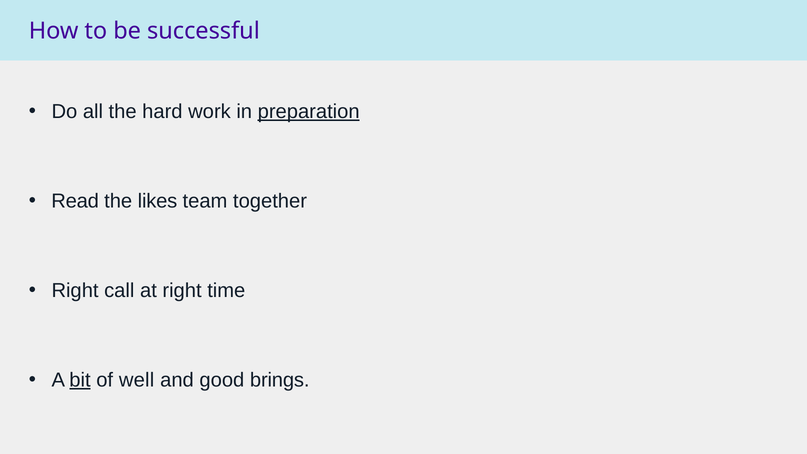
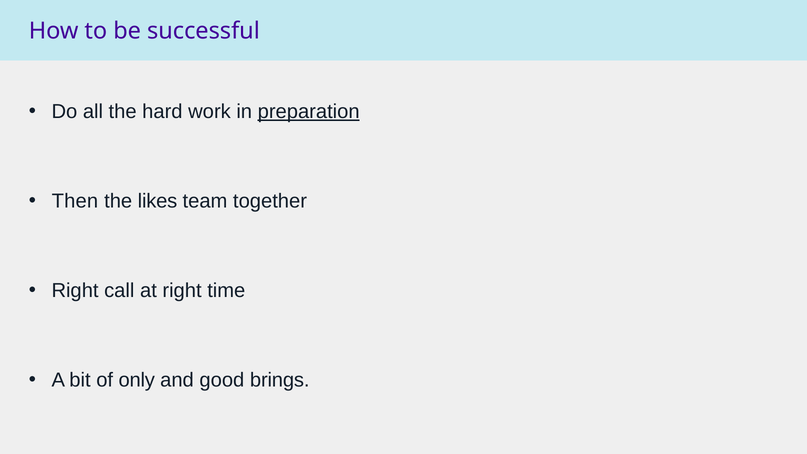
Read: Read -> Then (75, 201)
bit underline: present -> none (80, 380)
well: well -> only (137, 380)
